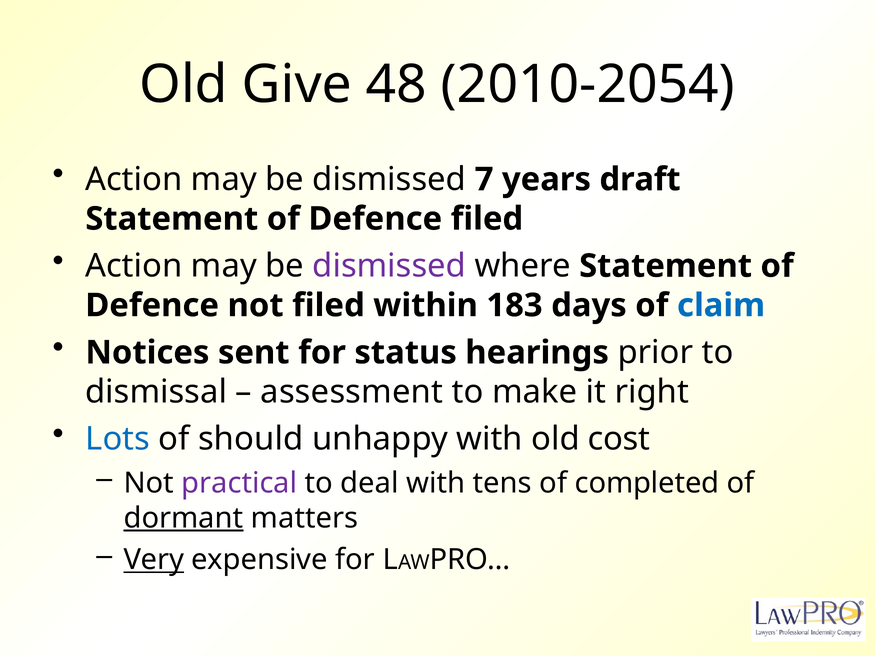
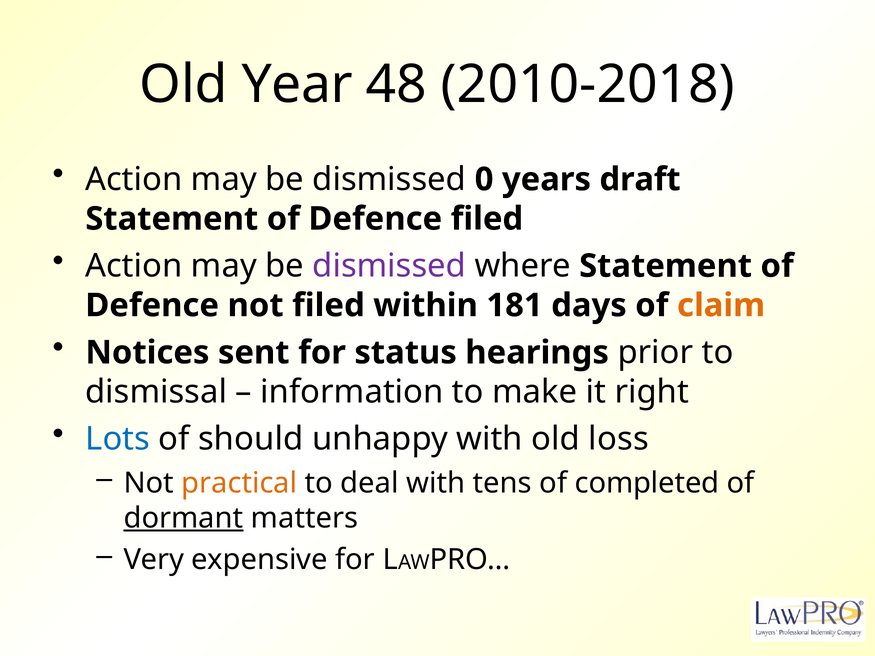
Give: Give -> Year (297, 85)
2010-2054: 2010-2054 -> 2010-2018 (588, 85)
7: 7 -> 0 (484, 179)
183: 183 -> 181 (515, 306)
claim colour: blue -> orange (721, 306)
assessment: assessment -> information (352, 392)
cost: cost -> loss (619, 439)
practical colour: purple -> orange (239, 483)
Very underline: present -> none (154, 560)
